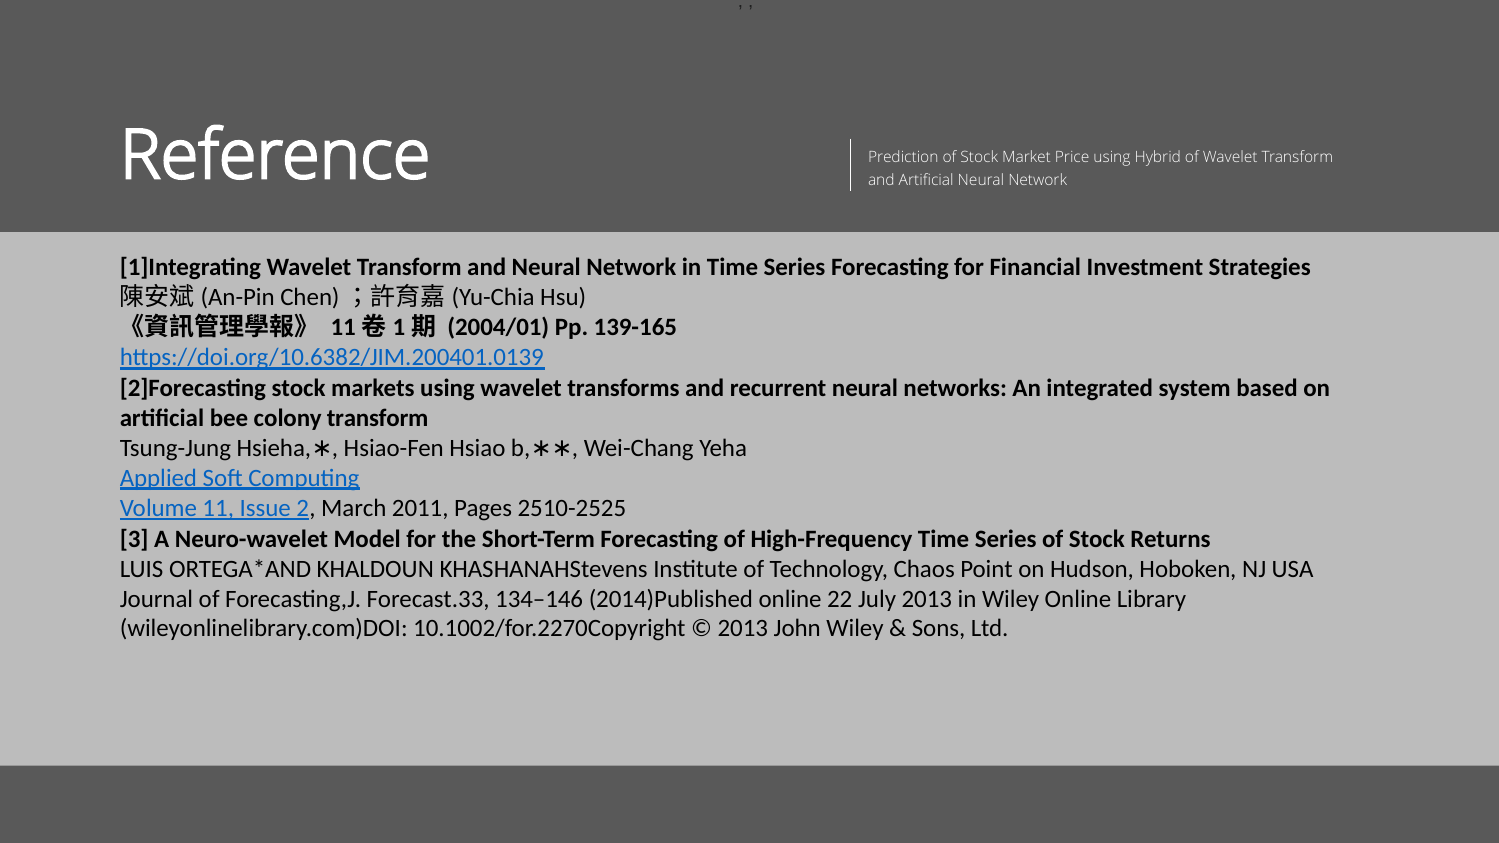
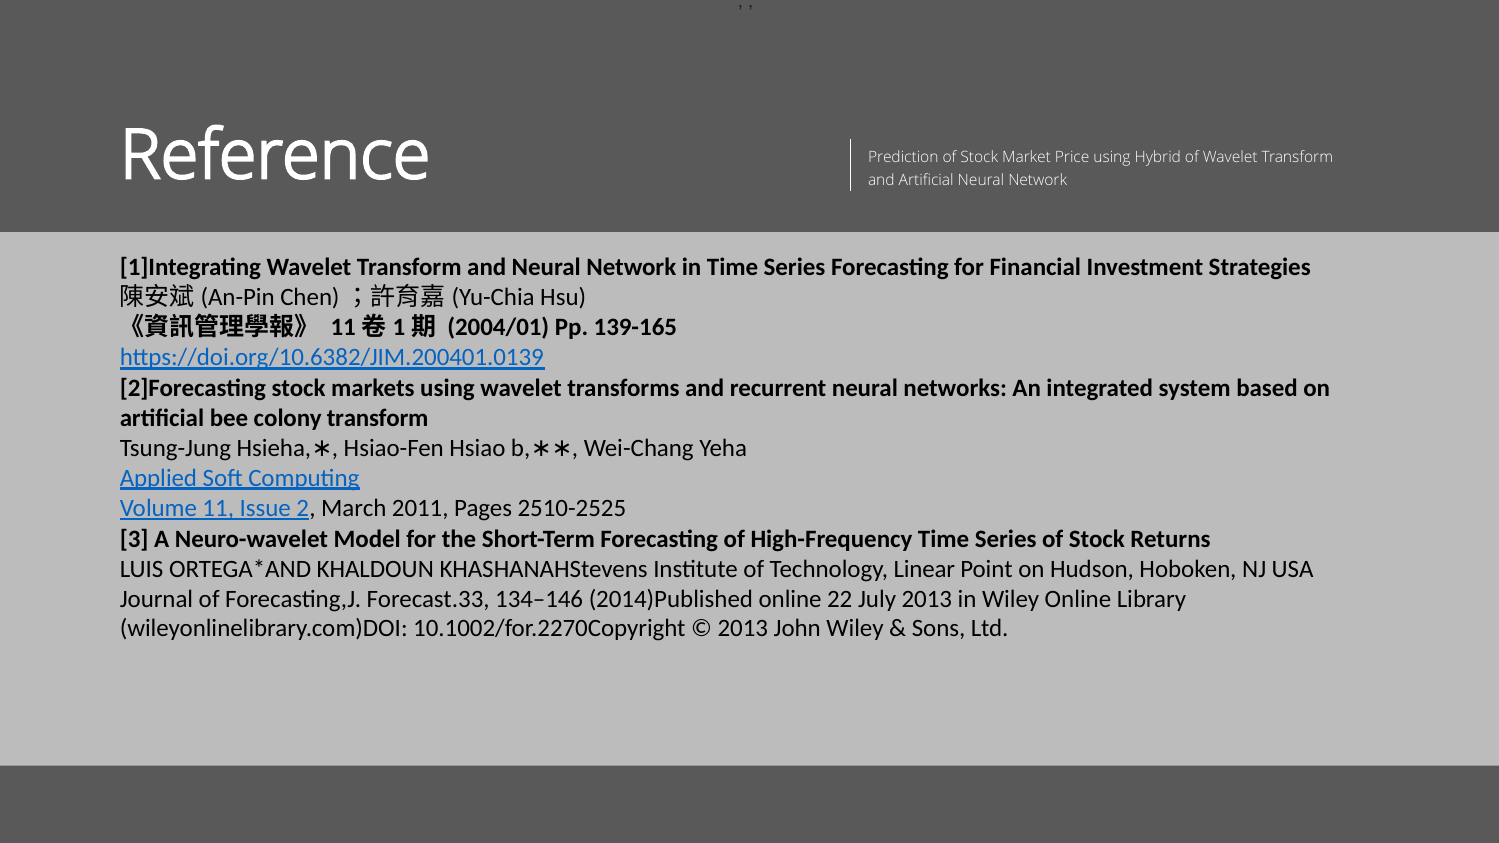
Chaos: Chaos -> Linear (924, 569)
